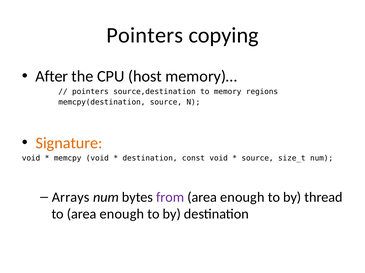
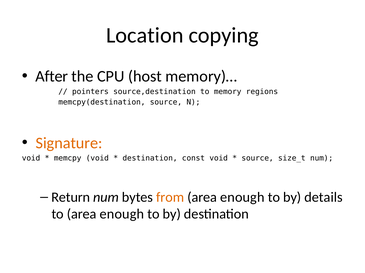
Pointers: Pointers -> Location (145, 35)
Arrays: Arrays -> Return (71, 198)
from colour: purple -> orange (170, 198)
thread: thread -> details (324, 198)
